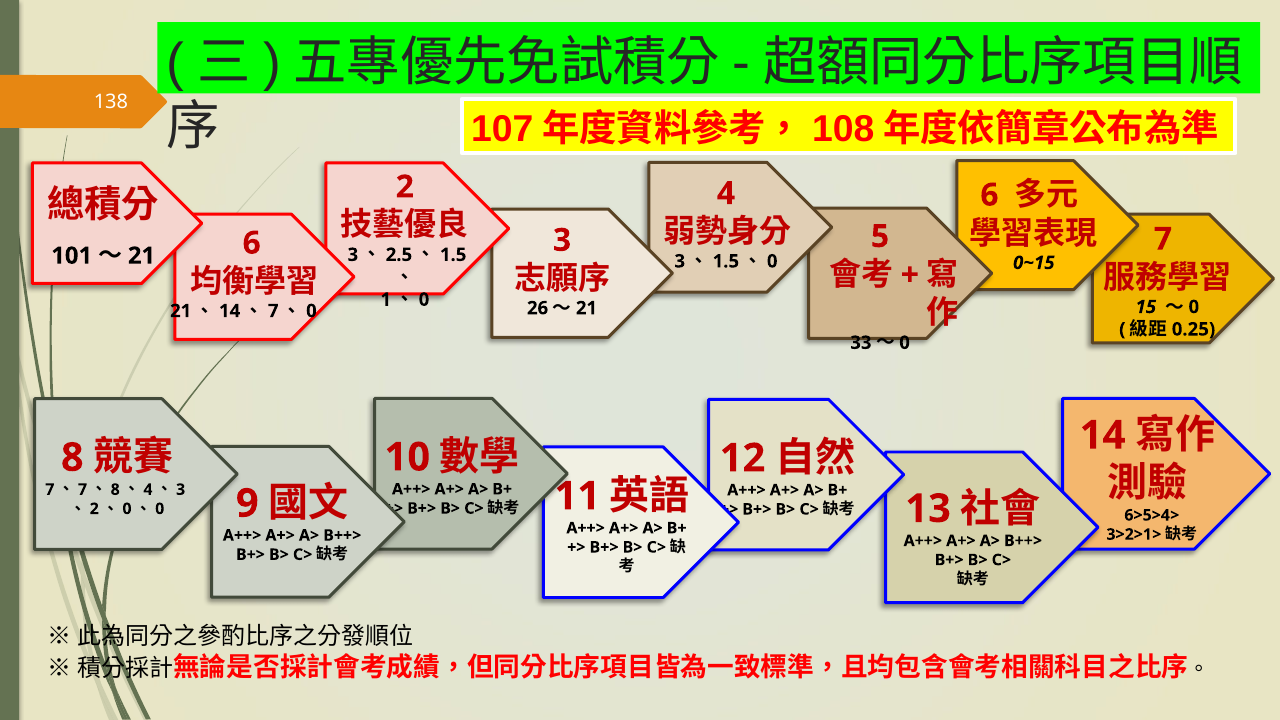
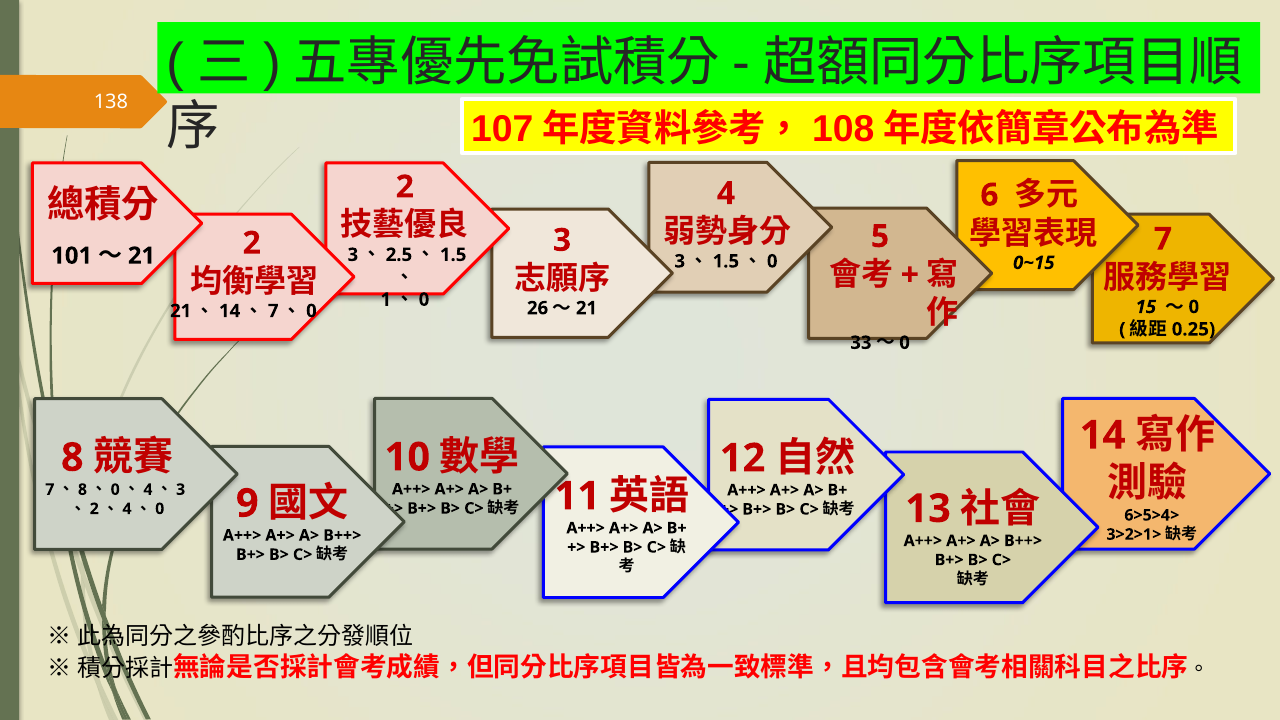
6: 6 -> 2 (252, 243)
7: 7 -> 8 (82, 490)
8: 8 -> 0 (115, 490)
0: 0 -> 4 (127, 509)
